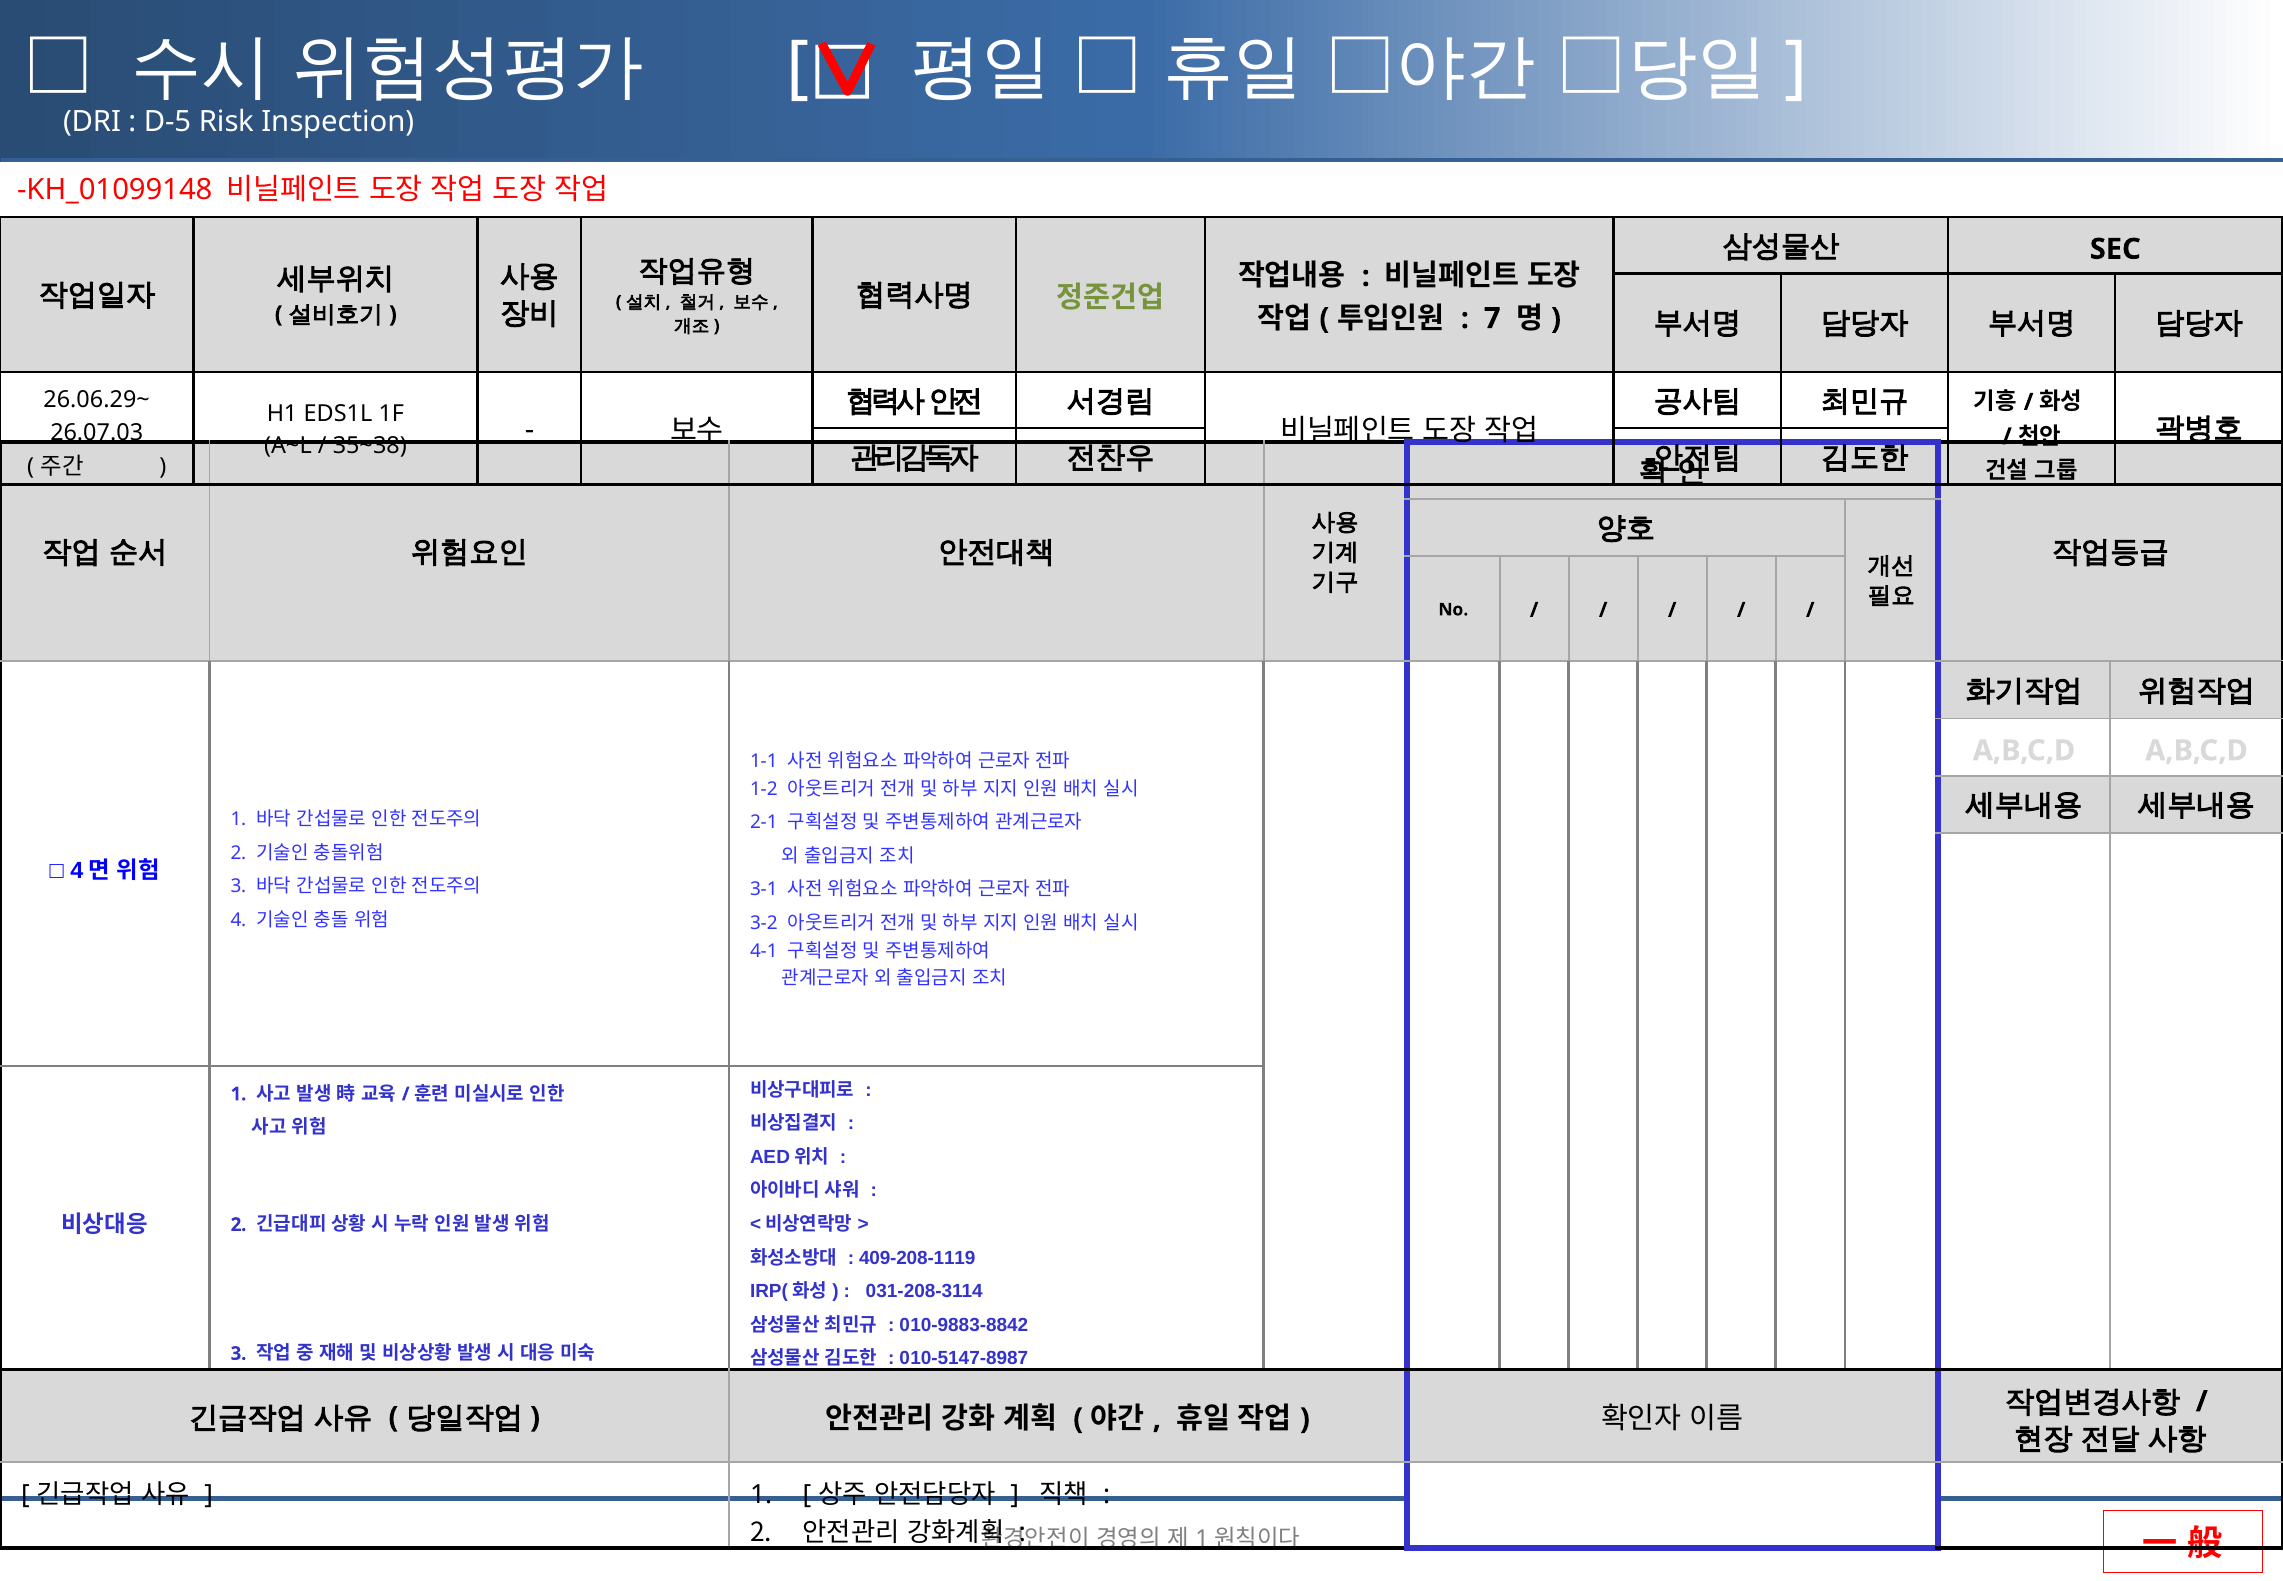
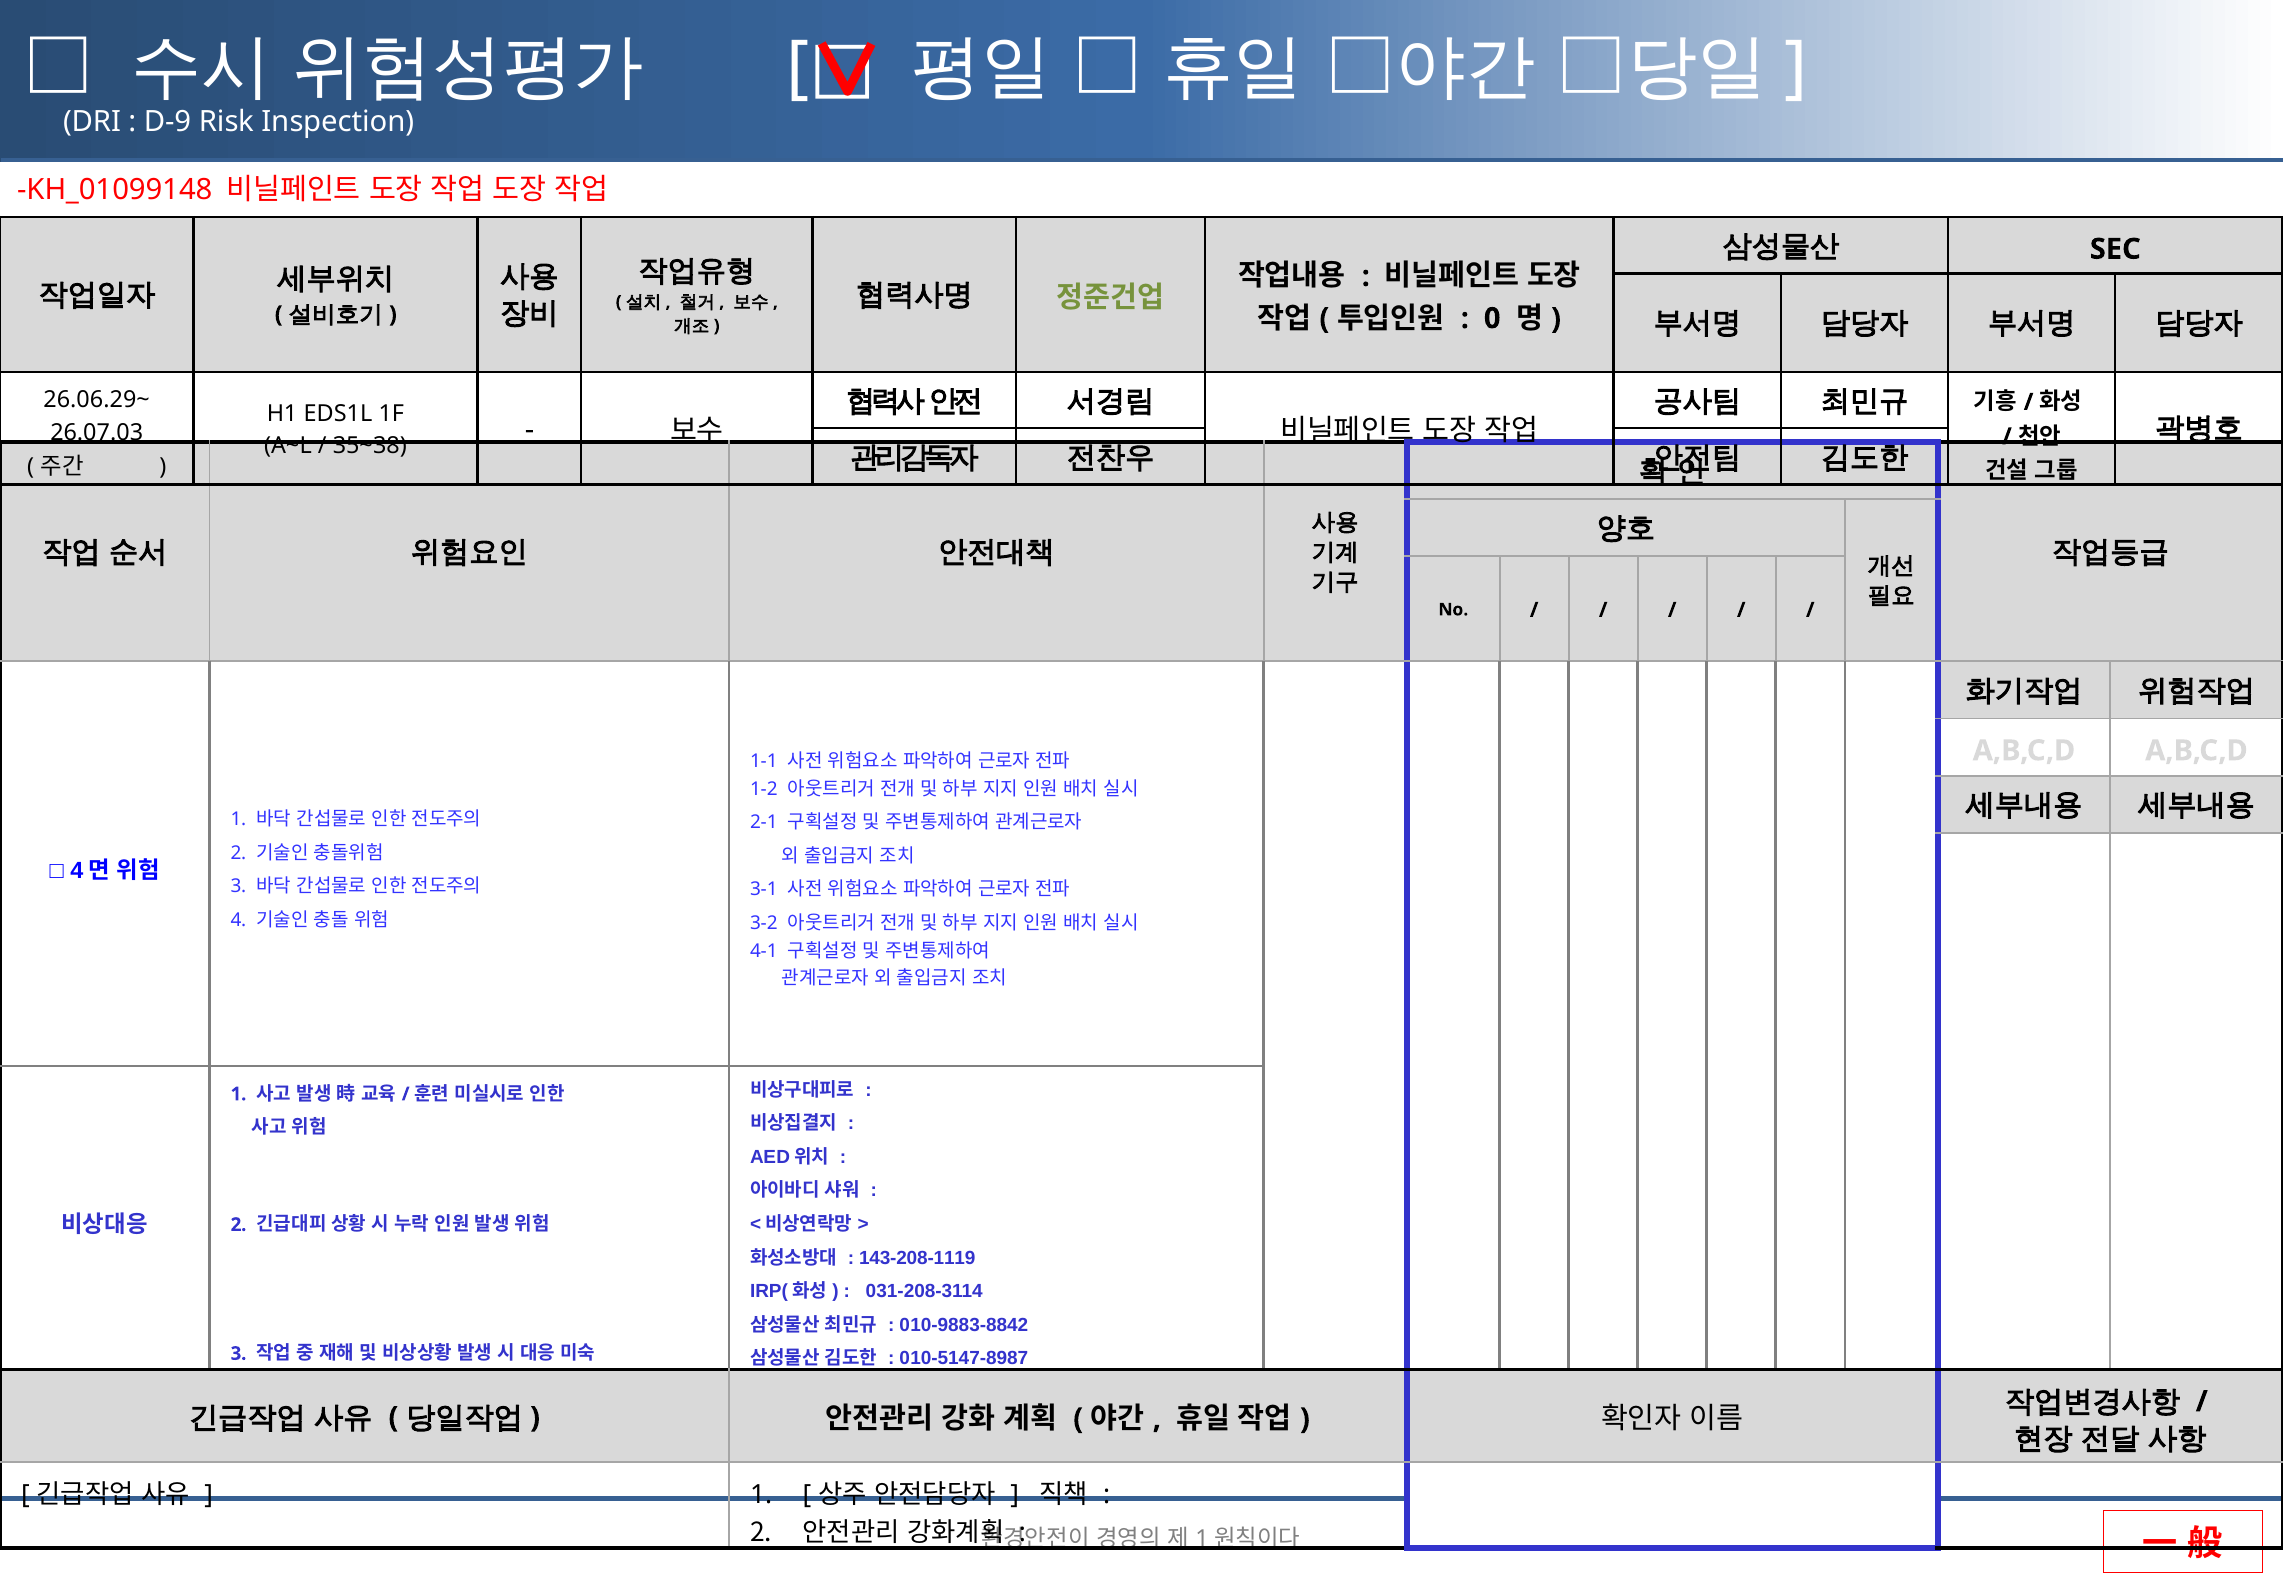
D-5: D-5 -> D-9 (168, 121)
7: 7 -> 0 (1492, 318)
409-208-1119: 409-208-1119 -> 143-208-1119 (917, 1257)
